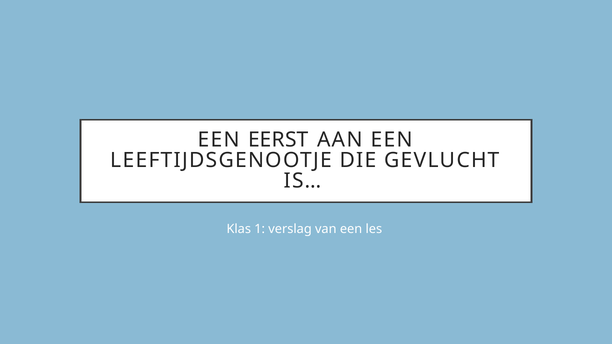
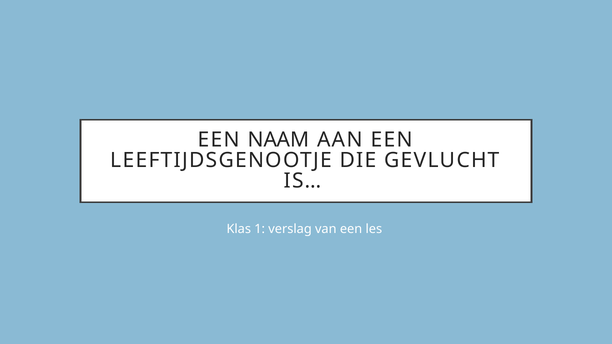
EERST: EERST -> NAAM (279, 140)
